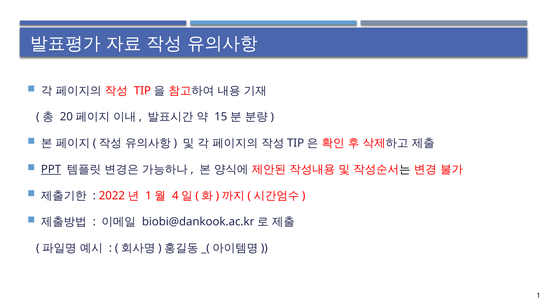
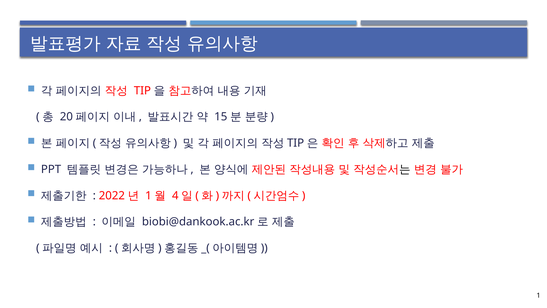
PPT underline: present -> none (51, 169)
